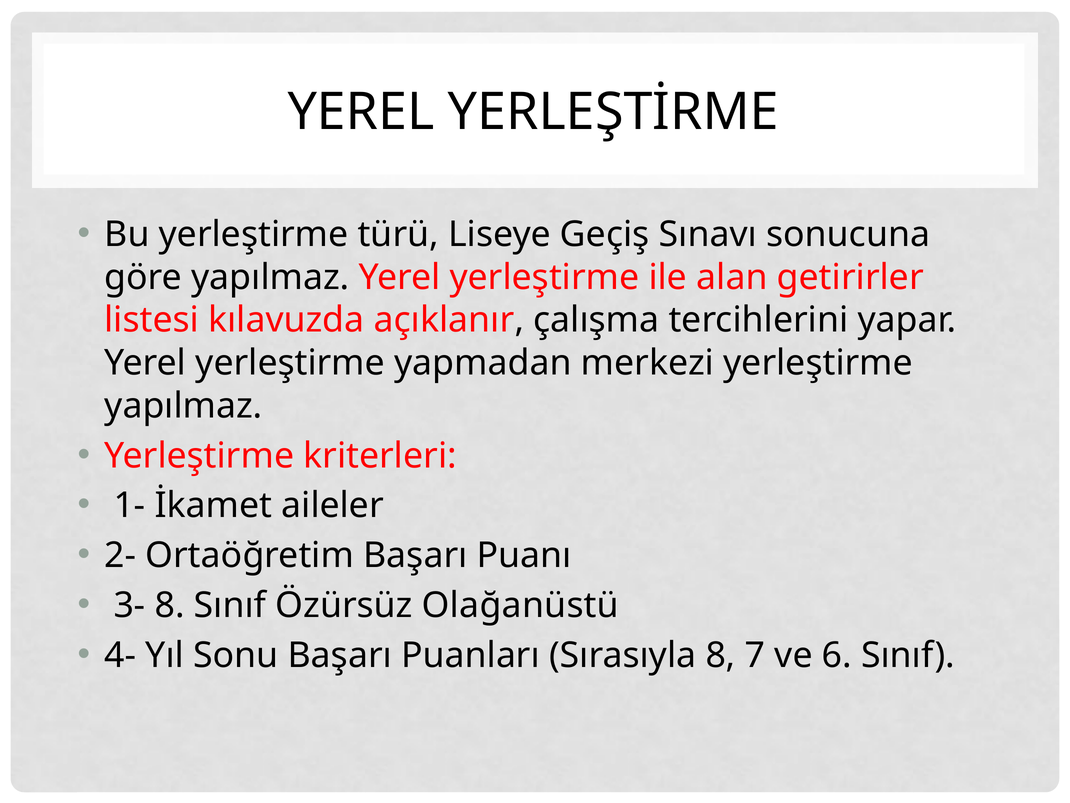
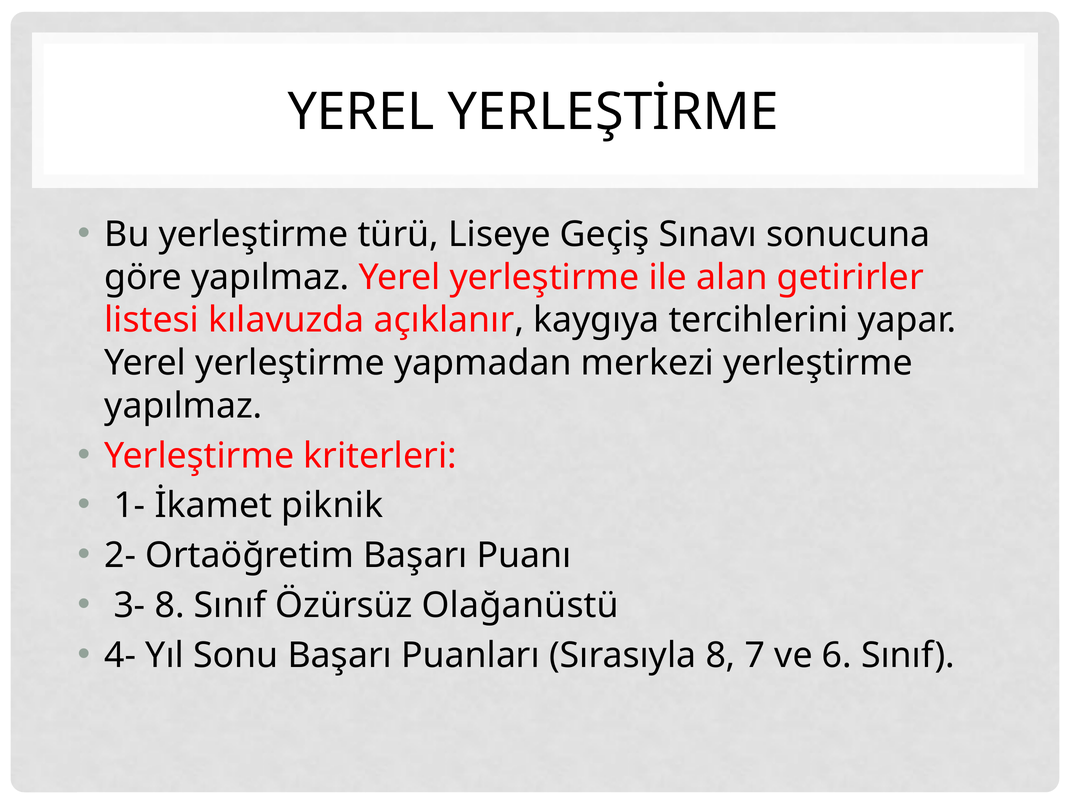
çalışma: çalışma -> kaygıya (596, 320)
aileler: aileler -> piknik (332, 505)
